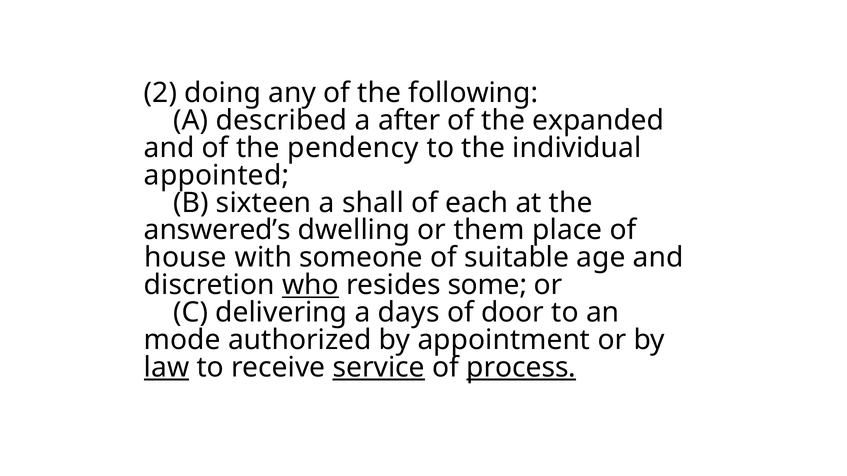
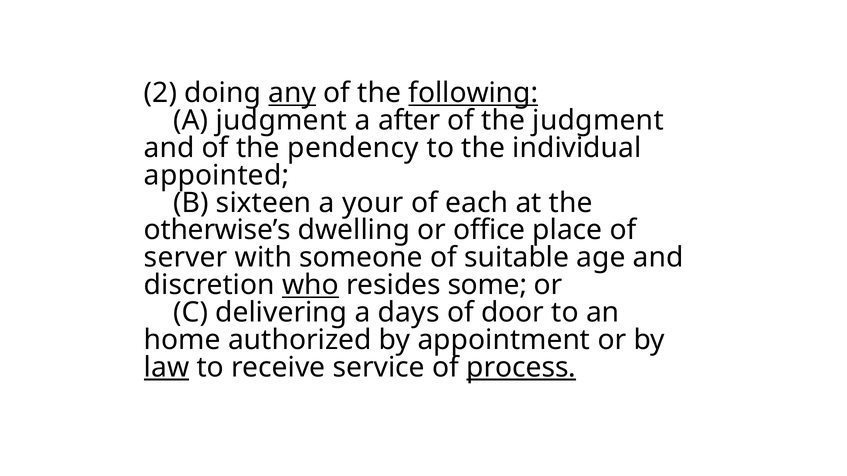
any underline: none -> present (292, 93)
following underline: none -> present (473, 93)
A described: described -> judgment (281, 121)
the expanded: expanded -> judgment (598, 121)
shall: shall -> your (373, 203)
answered’s: answered’s -> otherwise’s (217, 230)
them: them -> office (489, 230)
house: house -> server (186, 258)
mode: mode -> home (182, 340)
service underline: present -> none (379, 368)
